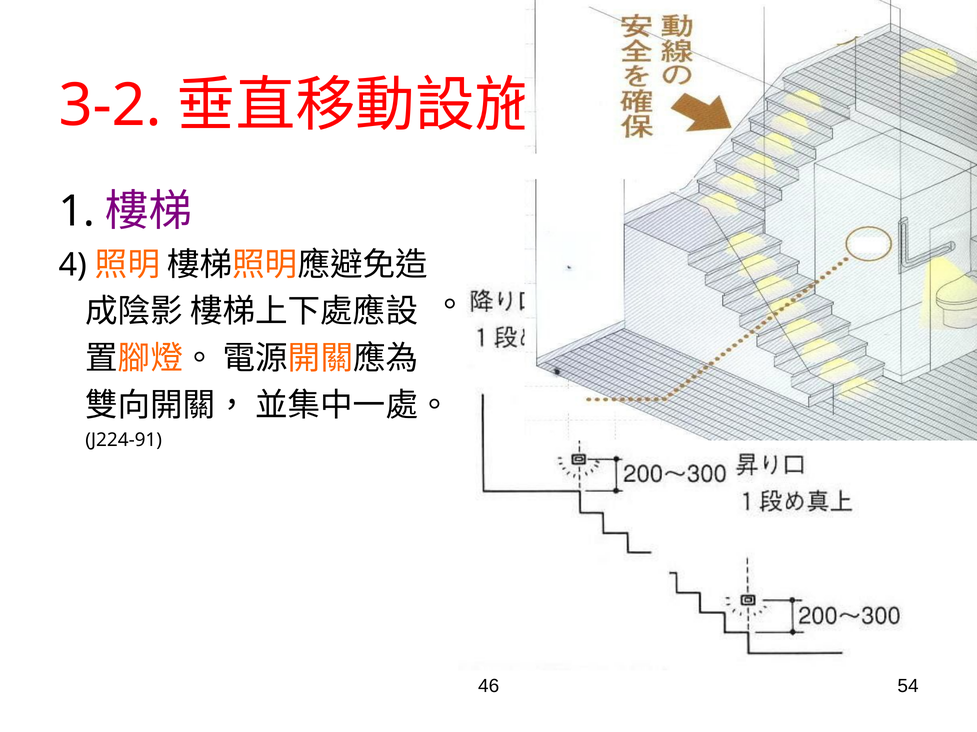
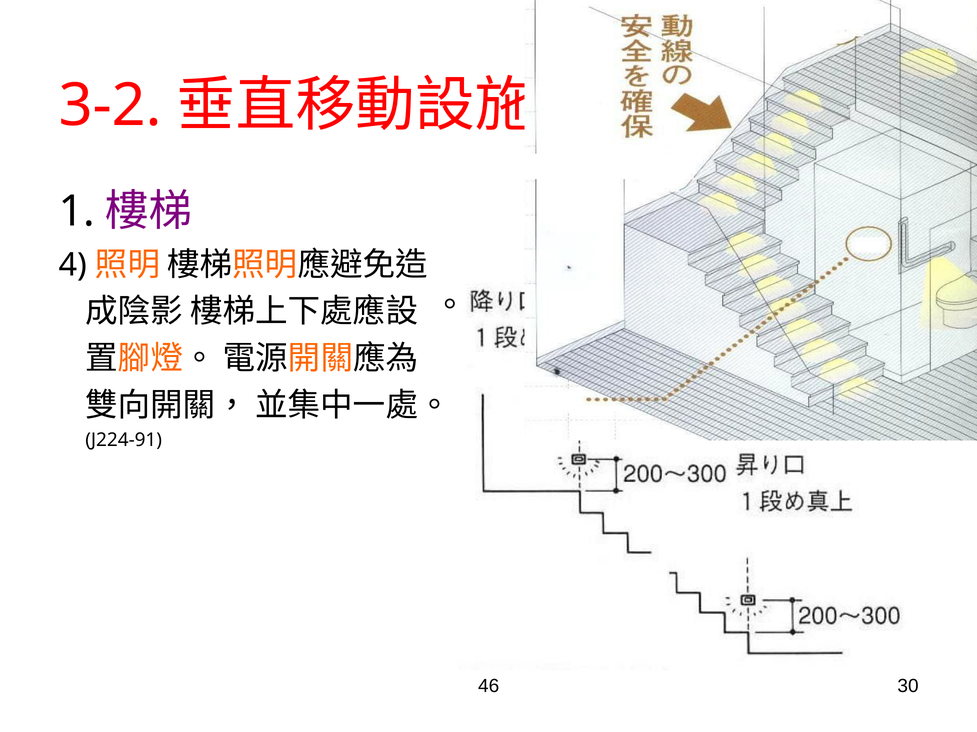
54: 54 -> 30 (908, 687)
